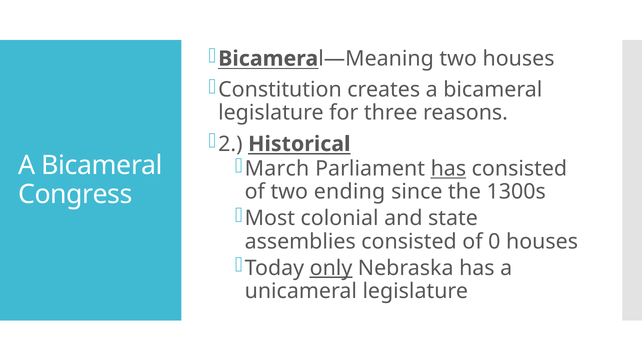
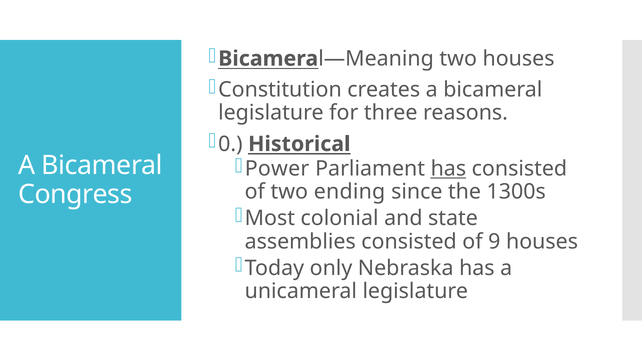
2: 2 -> 0 (230, 144)
March: March -> Power (277, 169)
0: 0 -> 9 (494, 242)
only underline: present -> none (331, 268)
